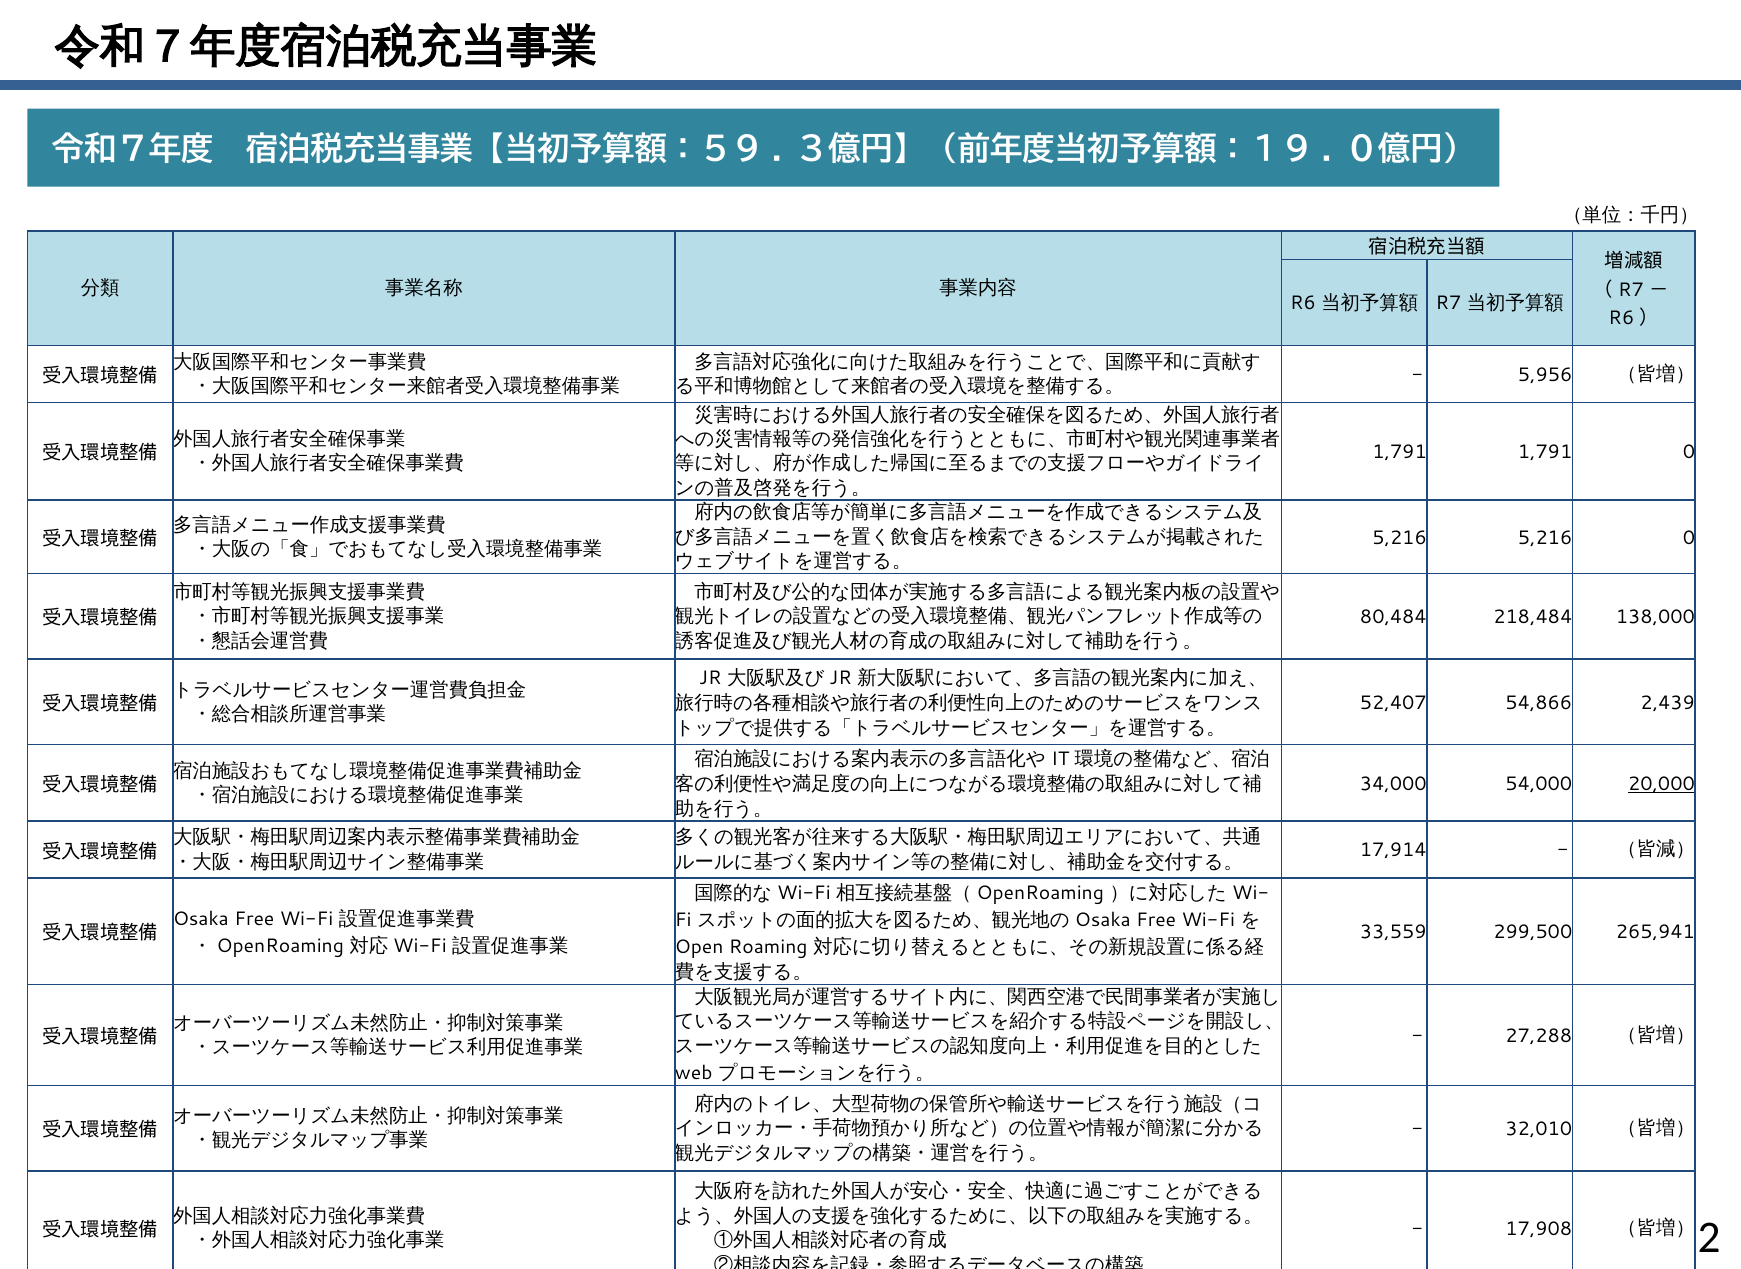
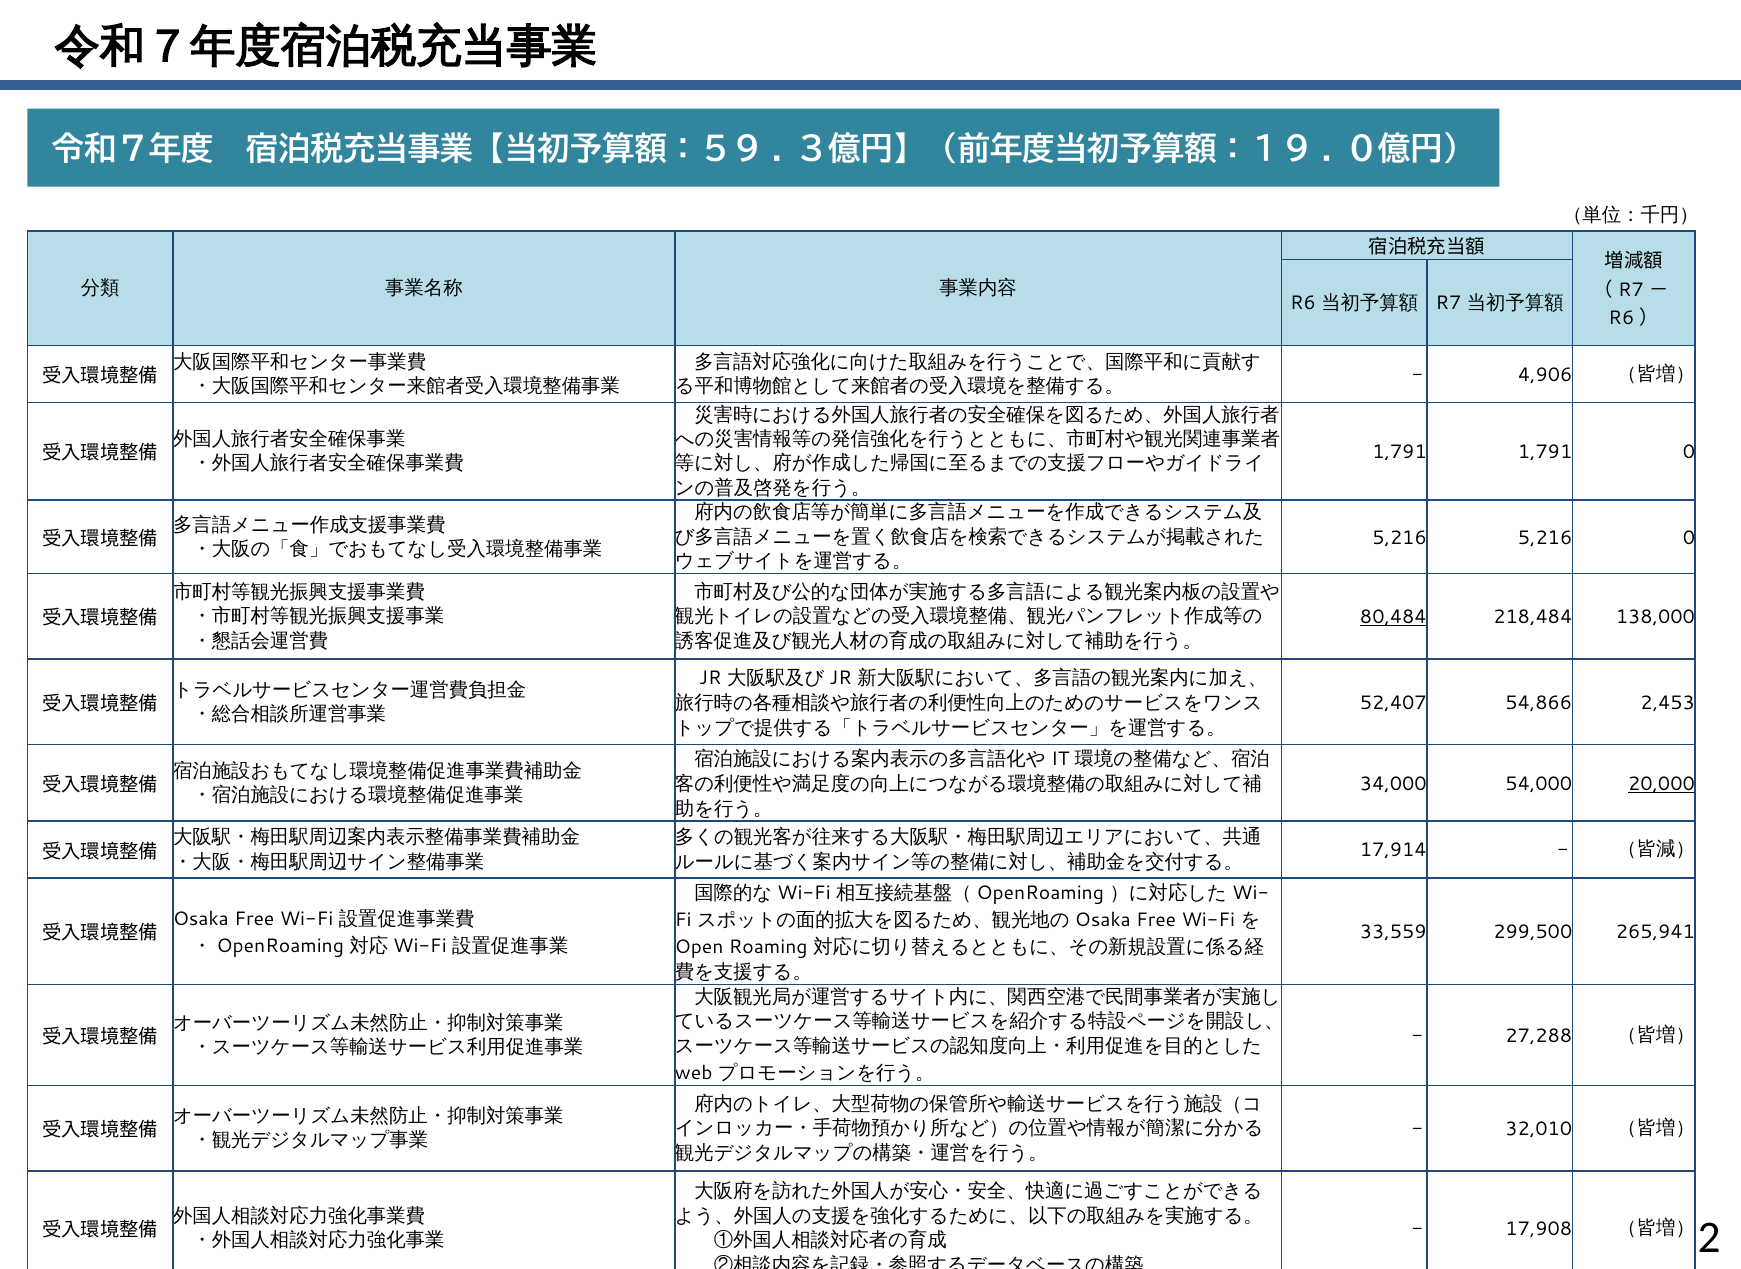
5,956: 5,956 -> 4,906 (1545, 375)
80,484 underline: none -> present (1393, 617)
2,439: 2,439 -> 2,453 (1668, 703)
